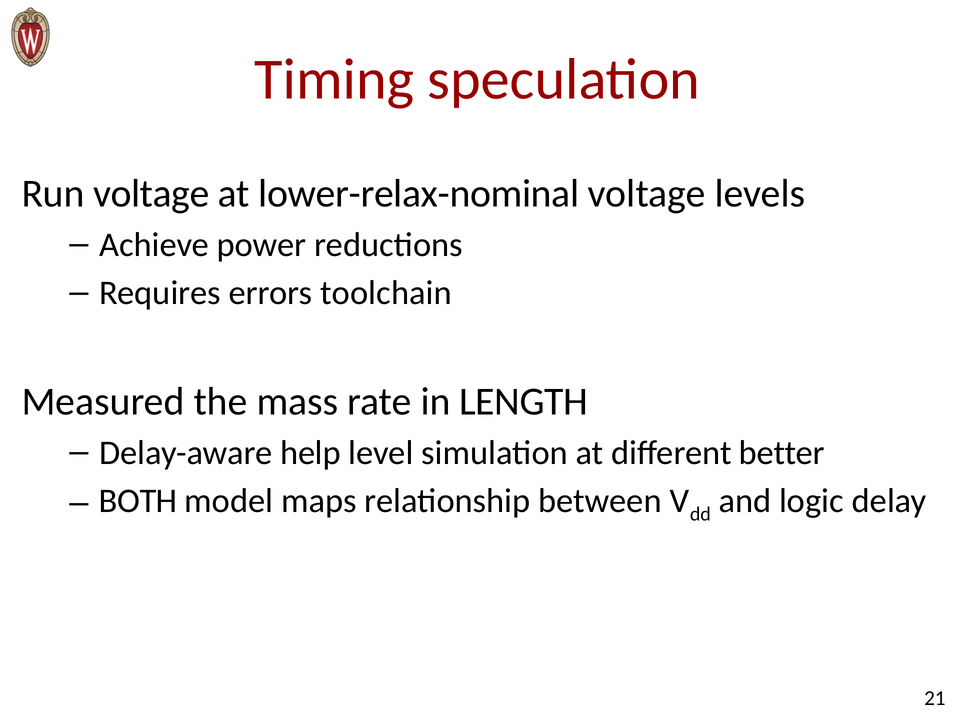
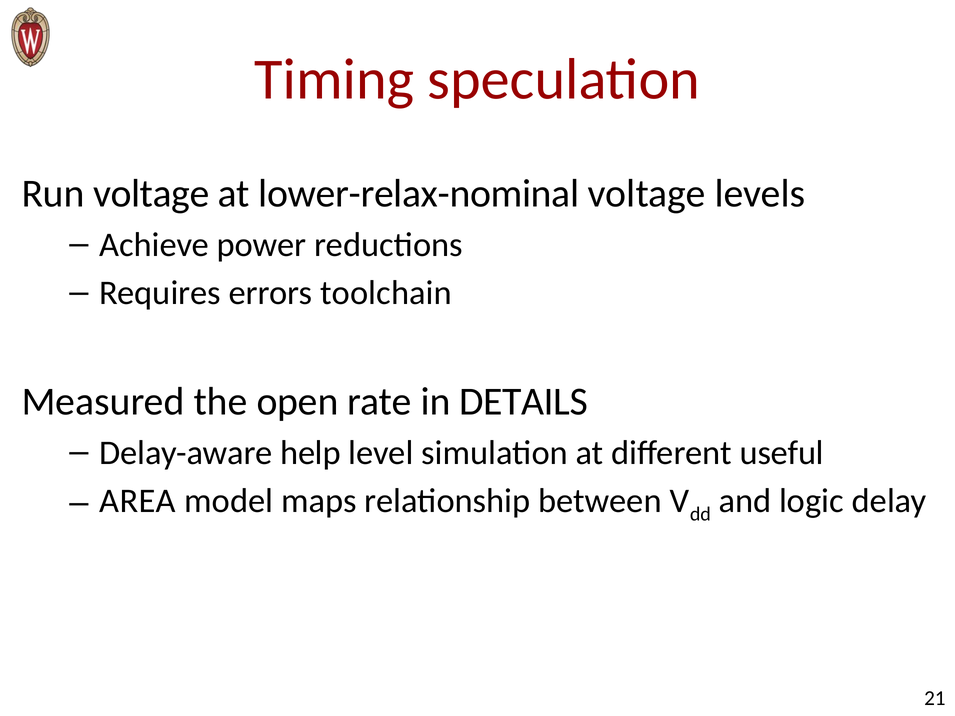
mass: mass -> open (297, 402)
LENGTH: LENGTH -> DETAILS (524, 402)
better: better -> useful (782, 453)
BOTH: BOTH -> AREA (138, 501)
